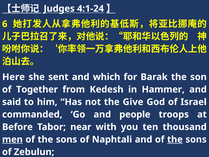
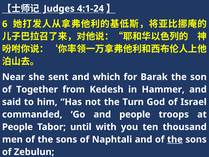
Here: Here -> Near (14, 77)
Give: Give -> Turn (133, 102)
Before: Before -> People (17, 127)
near: near -> until (81, 127)
men underline: present -> none (12, 139)
